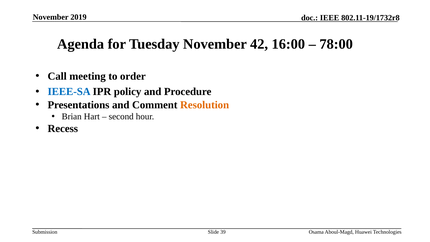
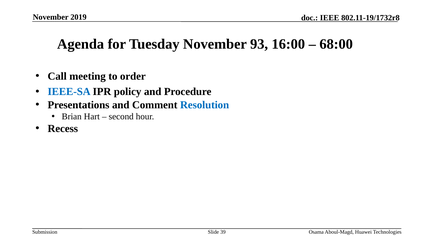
42: 42 -> 93 (259, 44)
78:00: 78:00 -> 68:00 (336, 44)
Resolution colour: orange -> blue (205, 105)
